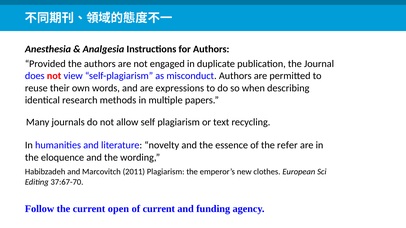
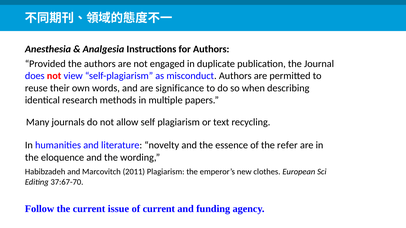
expressions: expressions -> significance (180, 88)
open: open -> issue (118, 209)
